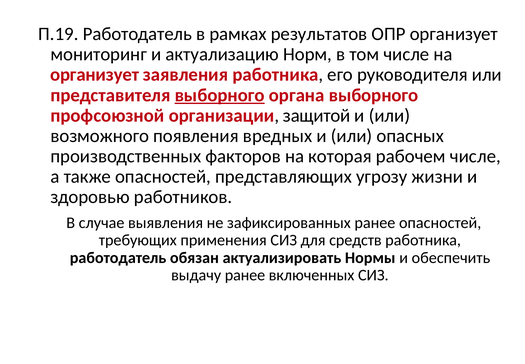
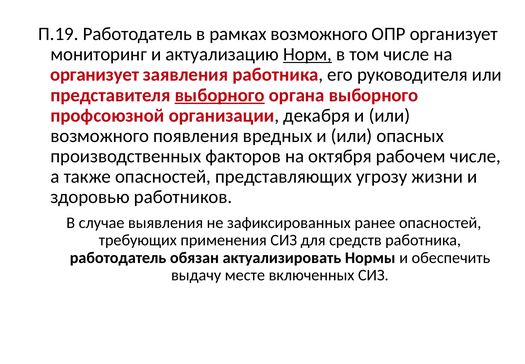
рамках результатов: результатов -> возможного (319, 34)
Норм underline: none -> present (308, 54)
защитой: защитой -> декабря (317, 115)
которая: которая -> октября (340, 156)
выдачу ранее: ранее -> месте (245, 275)
